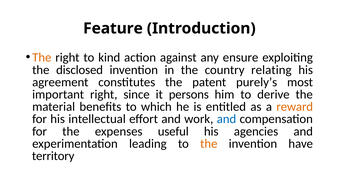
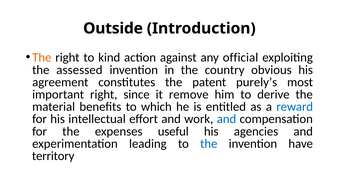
Feature: Feature -> Outside (113, 28)
ensure: ensure -> official (241, 58)
disclosed: disclosed -> assessed (79, 70)
relating: relating -> obvious (271, 70)
persons: persons -> remove (189, 95)
reward colour: orange -> blue (295, 107)
the colour: orange -> blue (209, 144)
